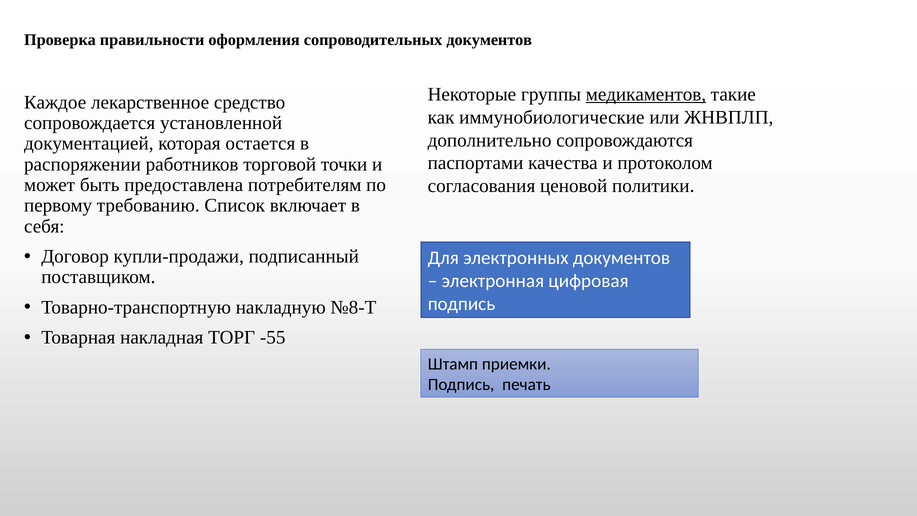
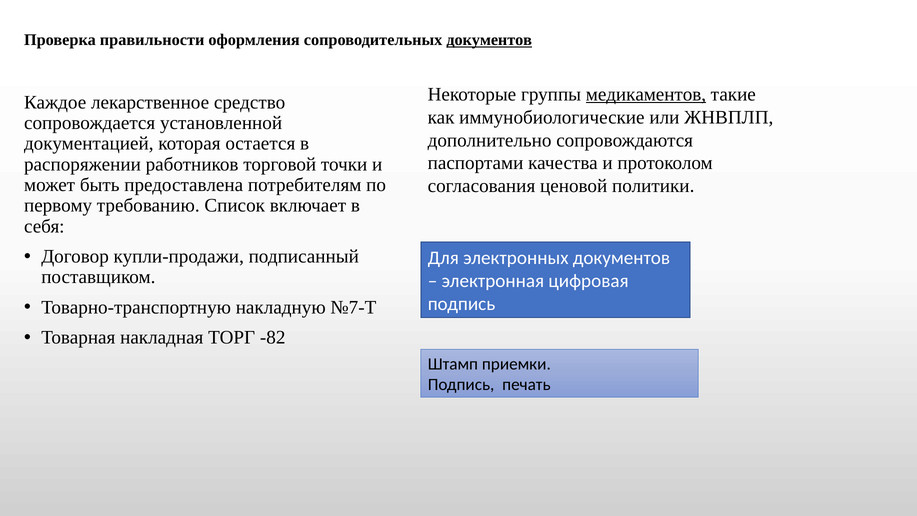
документов underline: none -> present (489, 40)
№8-Т: №8-Т -> №7-Т (353, 307)
-55: -55 -> -82 (273, 338)
